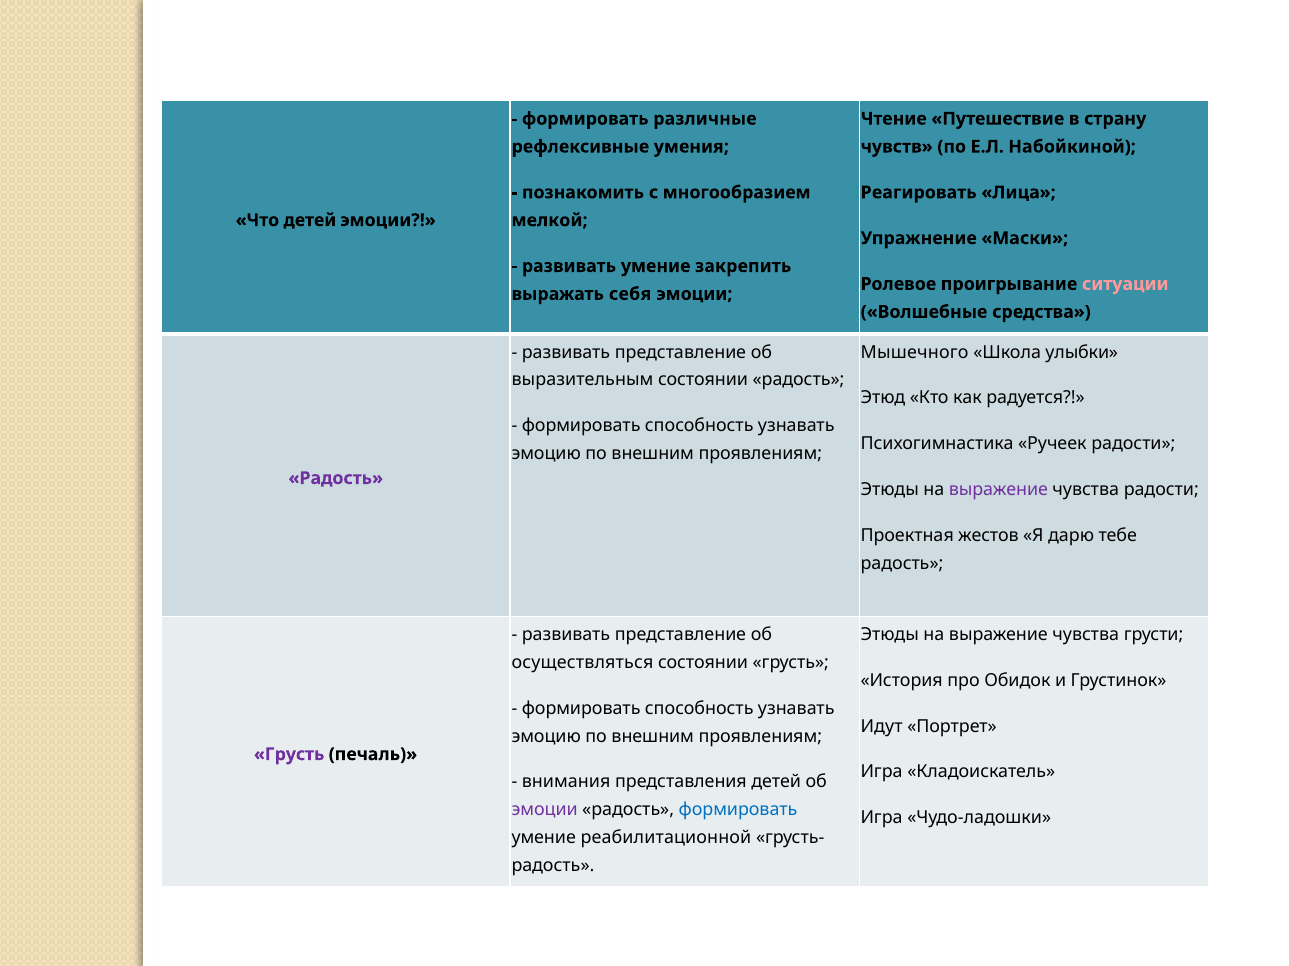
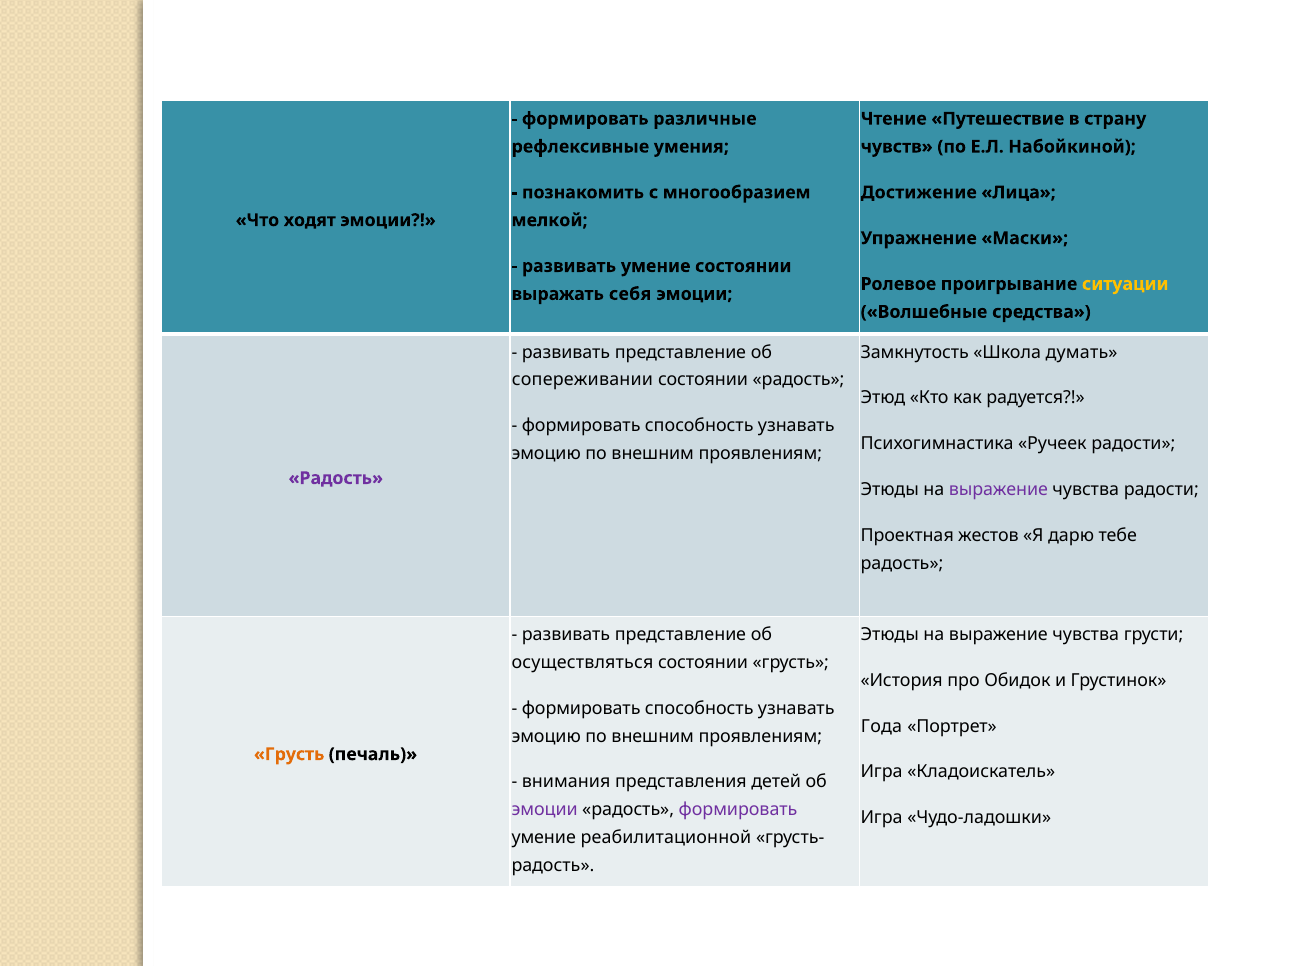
Реагировать: Реагировать -> Достижение (919, 193)
Что детей: детей -> ходят (310, 220)
умение закрепить: закрепить -> состоянии (743, 266)
ситуации colour: pink -> yellow (1125, 284)
Мышечного: Мышечного -> Замкнутость (915, 352)
улыбки: улыбки -> думать (1082, 352)
выразительным: выразительным -> сопереживании (582, 380)
Идут: Идут -> Года (882, 727)
Грусть colour: purple -> orange (289, 755)
формировать colour: blue -> purple (738, 811)
